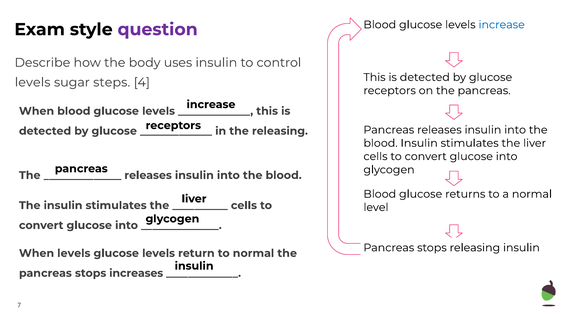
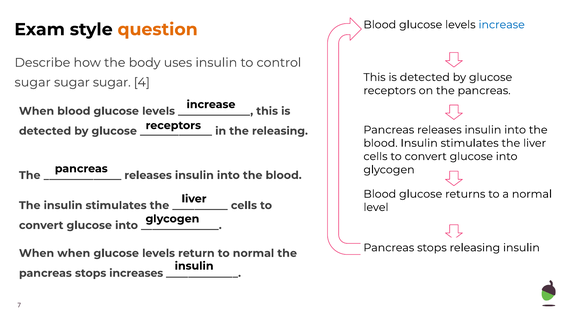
question colour: purple -> orange (158, 30)
levels: levels -> sugar (33, 82)
steps: steps -> sugar (112, 82)
When levels: levels -> when (74, 253)
